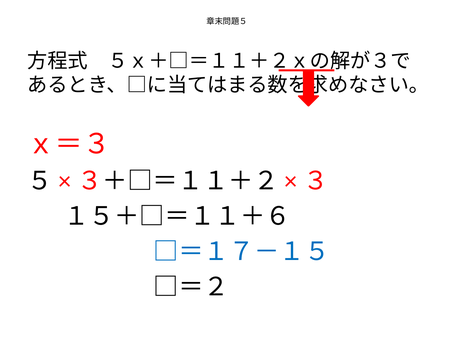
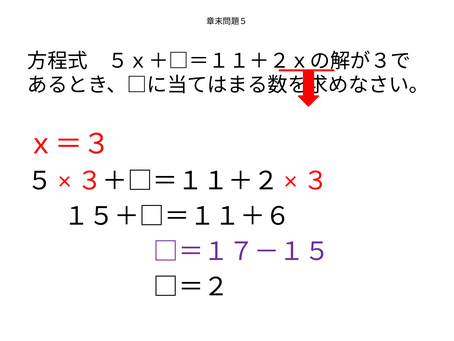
□＝１７－１５ colour: blue -> purple (241, 251)
